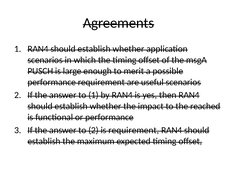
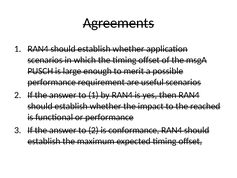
is requirement: requirement -> conformance (134, 130)
